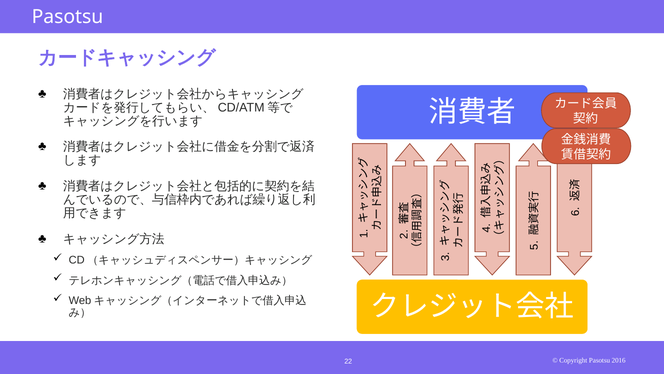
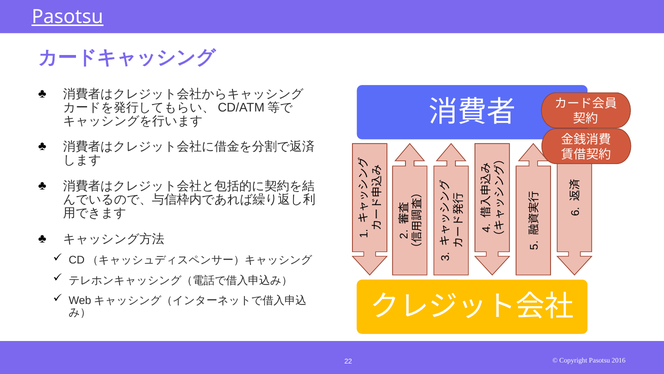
Pasotsu underline: none -> present (67, 17)
